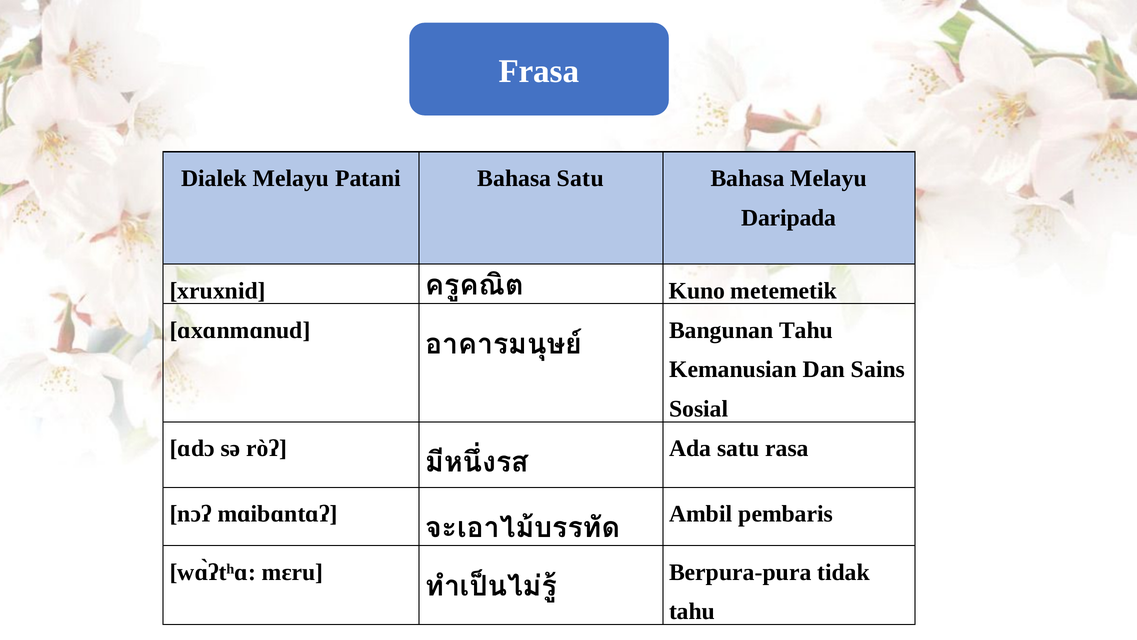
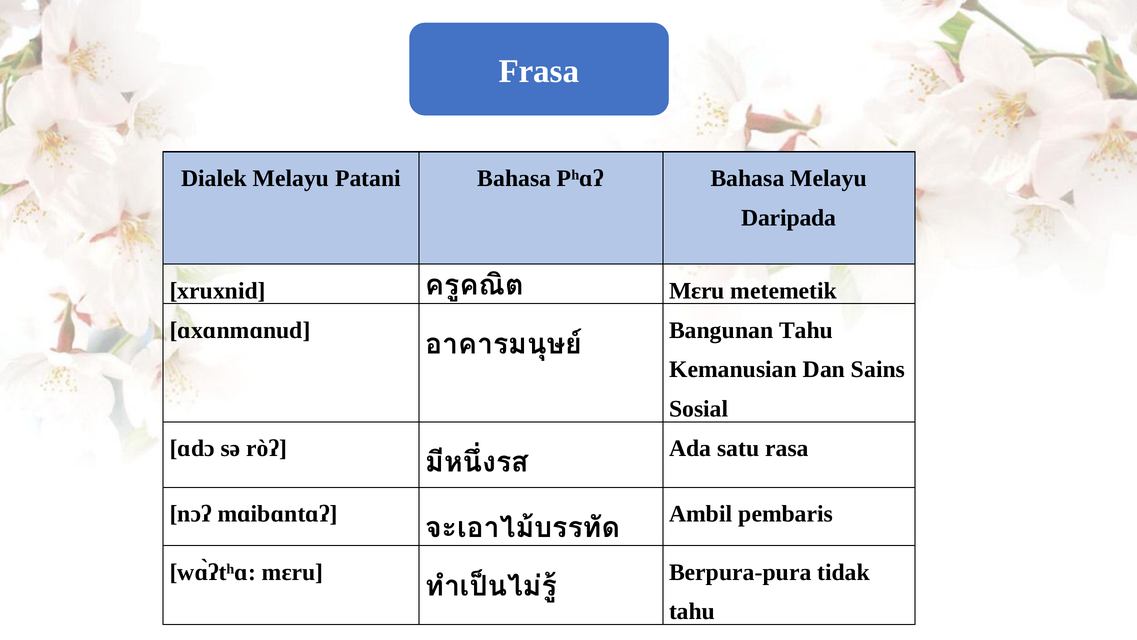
Bahasa Satu: Satu -> Pʰɑʔ (580, 178)
Kuno: Kuno -> Mɛru (697, 291)
